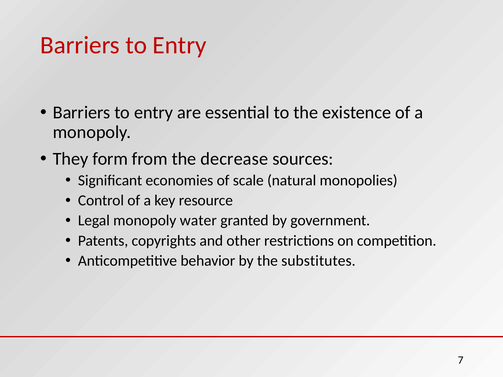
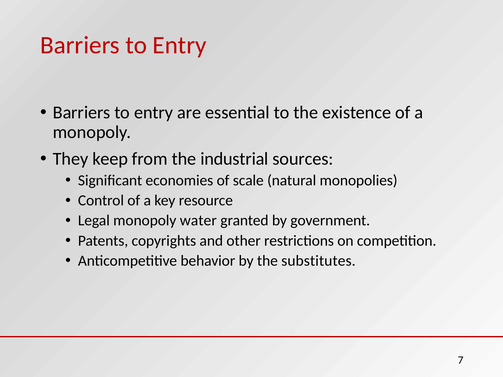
form: form -> keep (110, 159)
decrease: decrease -> industrial (234, 159)
